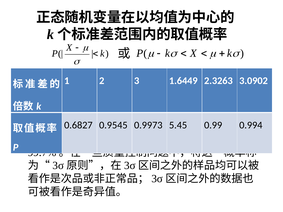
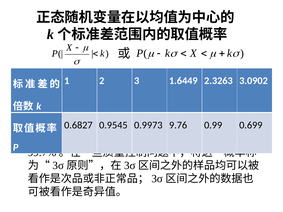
5.45: 5.45 -> 9.76 (178, 125)
0.994: 0.994 -> 0.699 (251, 125)
